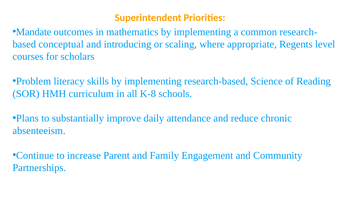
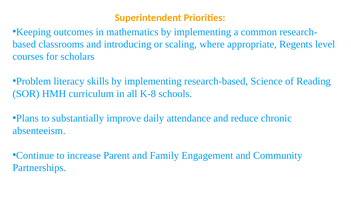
Mandate: Mandate -> Keeping (34, 32)
conceptual: conceptual -> classrooms (61, 44)
